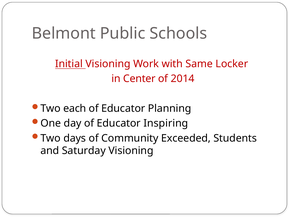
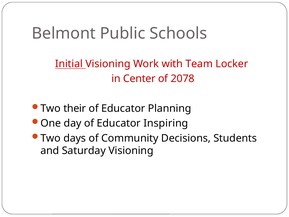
Same: Same -> Team (199, 64)
2014: 2014 -> 2078 (183, 79)
each: each -> their (75, 108)
Exceeded: Exceeded -> Decisions (186, 138)
